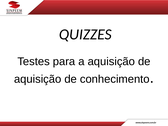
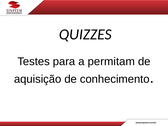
a aquisição: aquisição -> permitam (111, 61)
